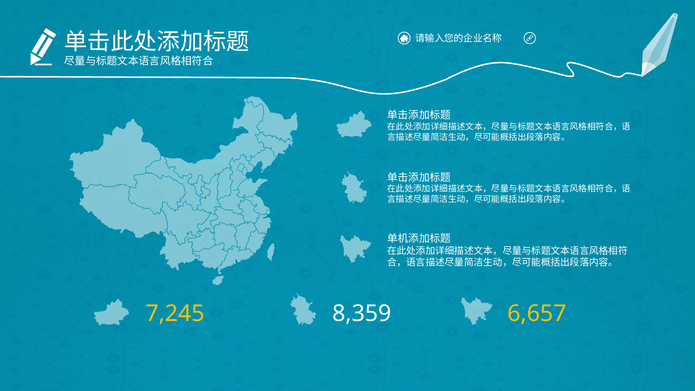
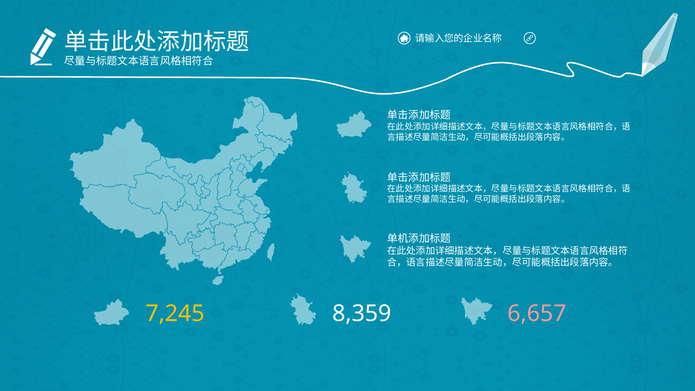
6,657 colour: yellow -> pink (537, 314)
